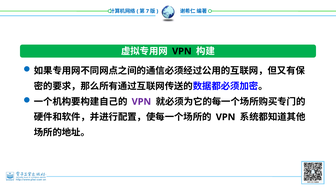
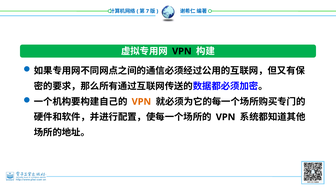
VPN colour: purple -> orange (141, 102)
